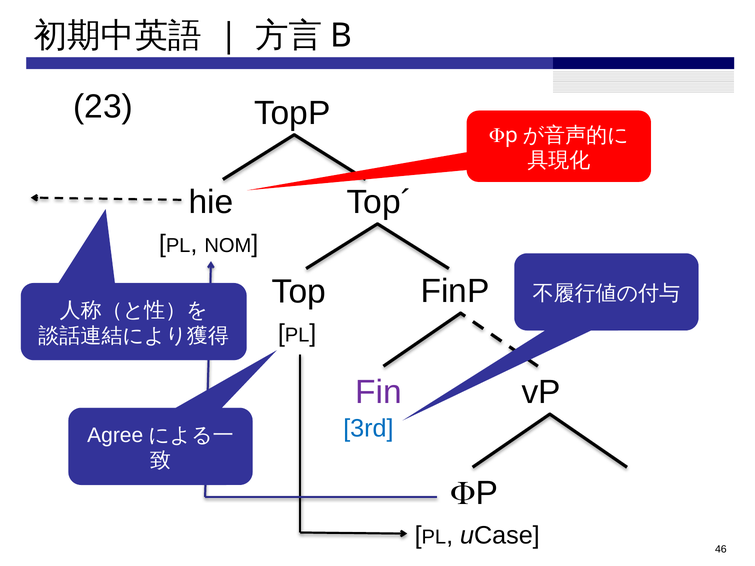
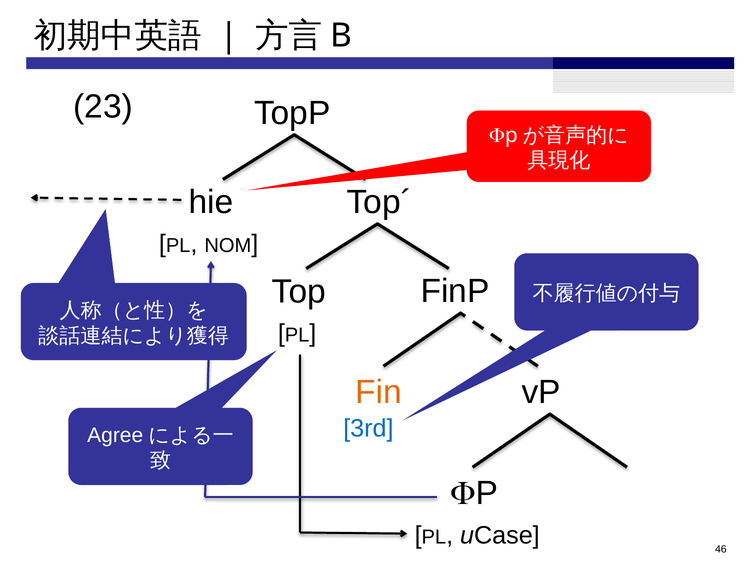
Fin colour: purple -> orange (378, 393)
